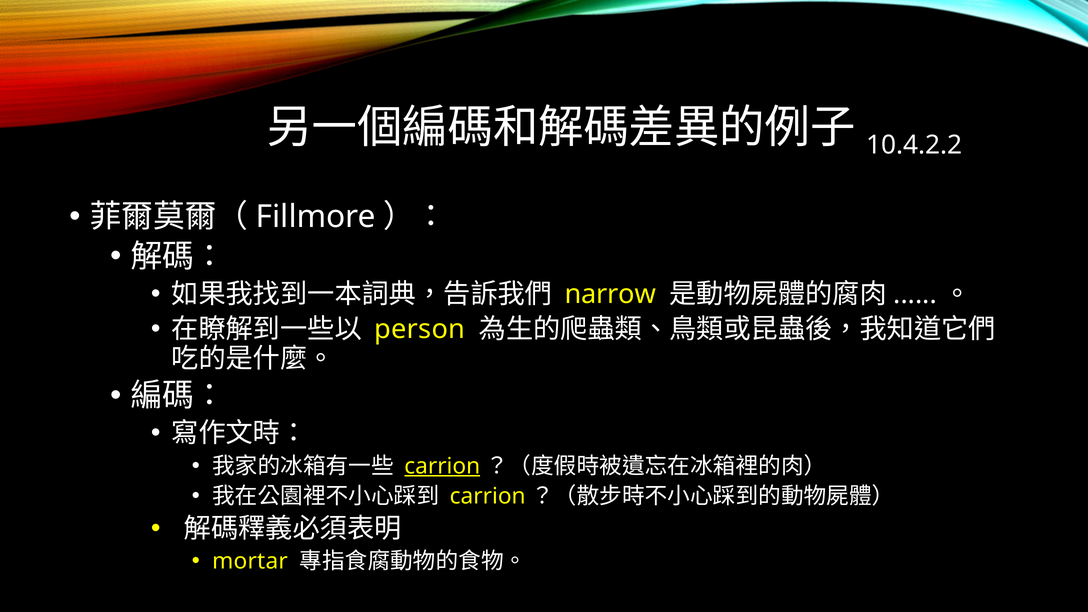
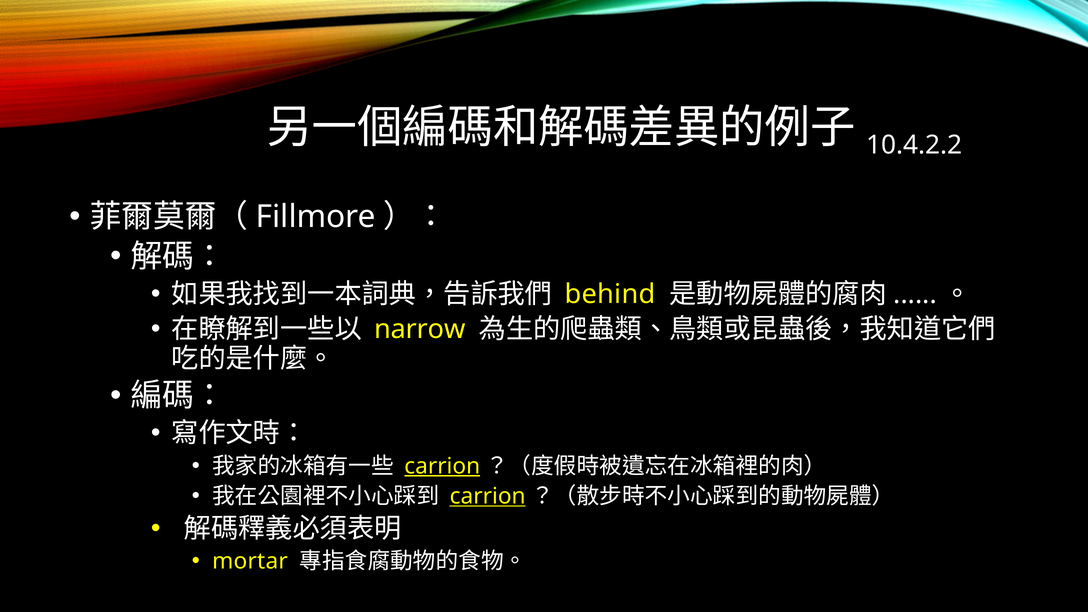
narrow: narrow -> behind (610, 294)
person: person -> narrow (420, 329)
carrion underline: none -> present (488, 496)
